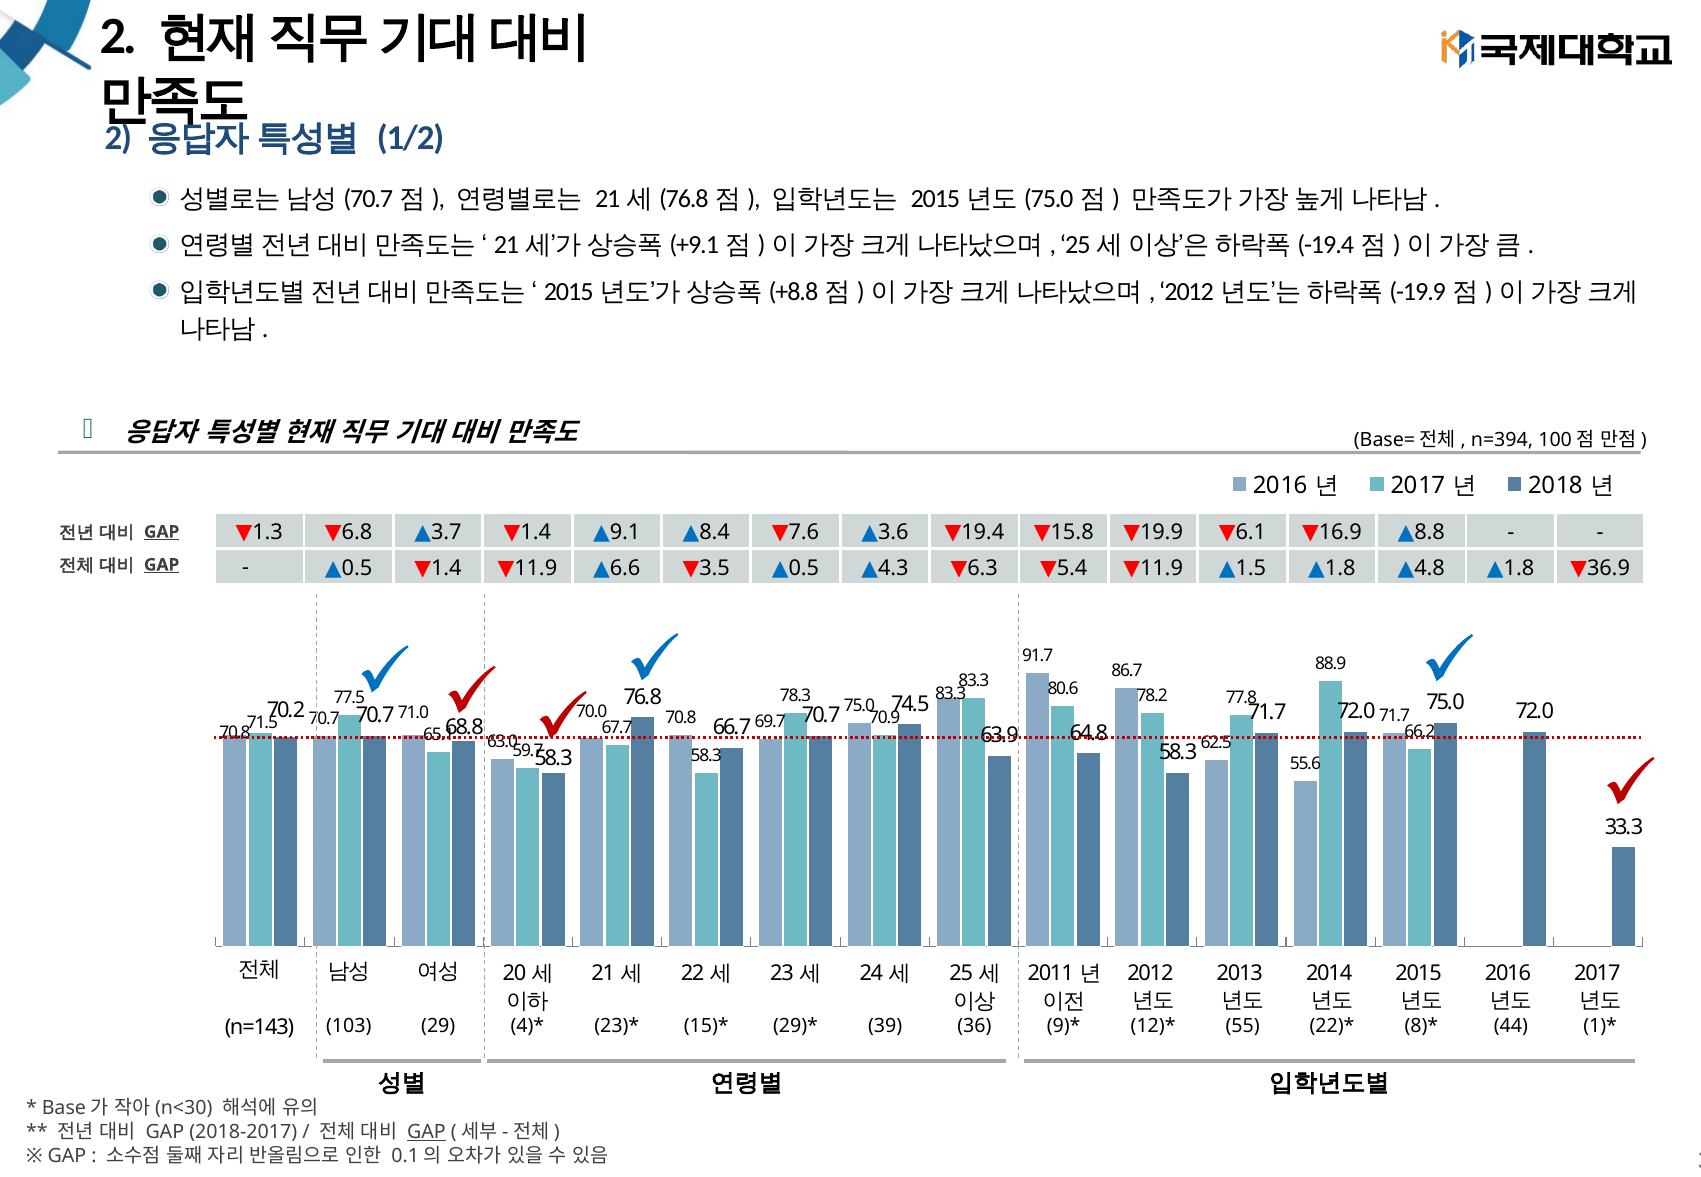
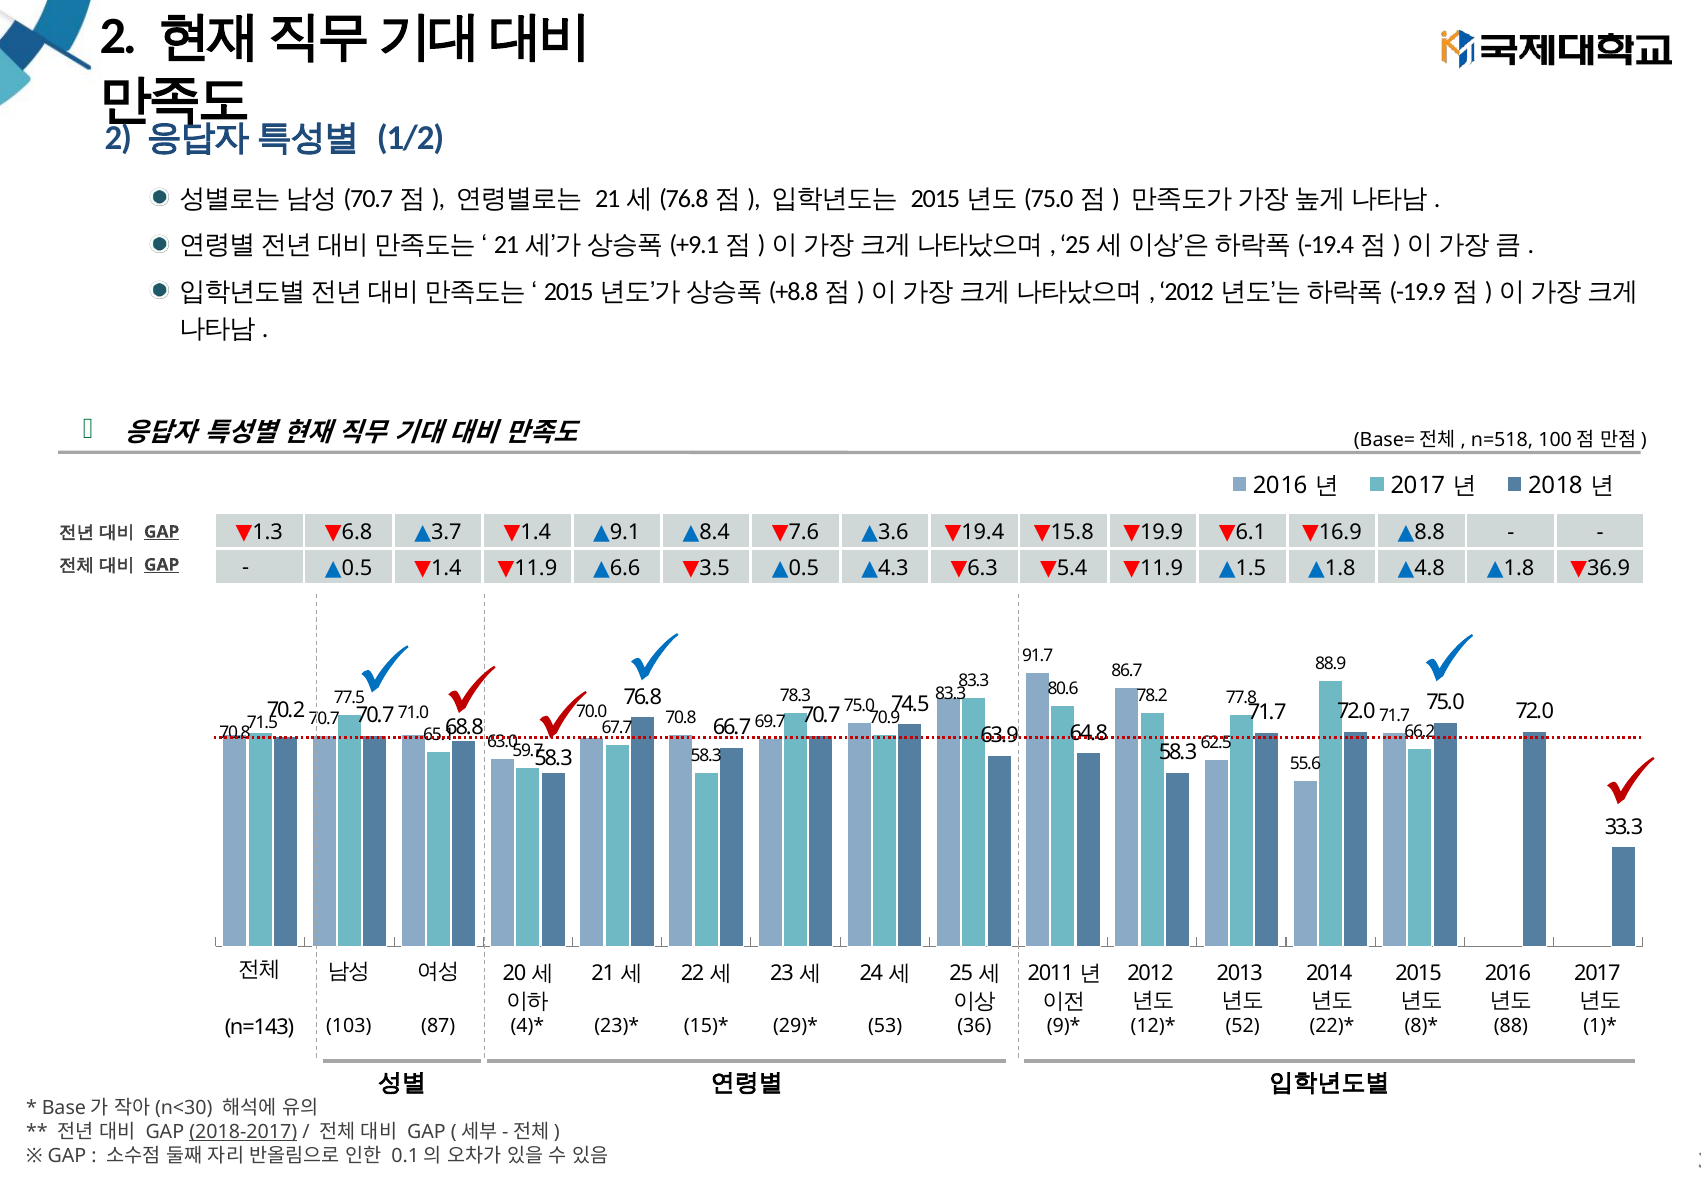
n=394: n=394 -> n=518 (1502, 441)
29: 29 -> 87 (438, 1026)
39: 39 -> 53 (885, 1026)
55: 55 -> 52 (1243, 1026)
44: 44 -> 88 (1511, 1026)
2018-2017 underline: none -> present (243, 1133)
GAP underline: present -> none (427, 1133)
